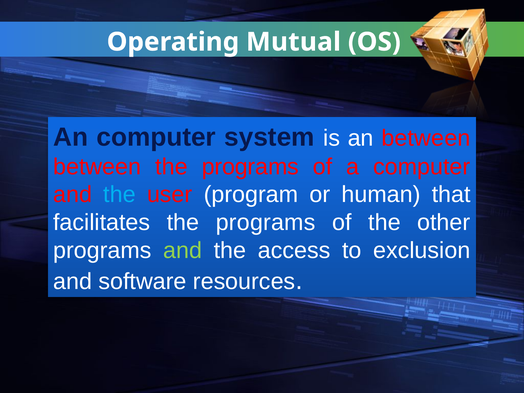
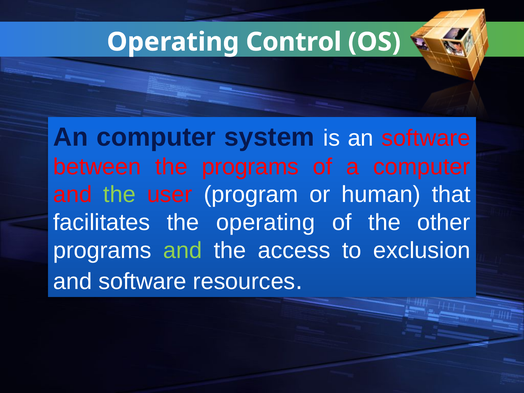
Mutual: Mutual -> Control (294, 42)
an between: between -> software (426, 138)
the colour: light blue -> light green (119, 195)
facilitates the programs: programs -> operating (266, 223)
